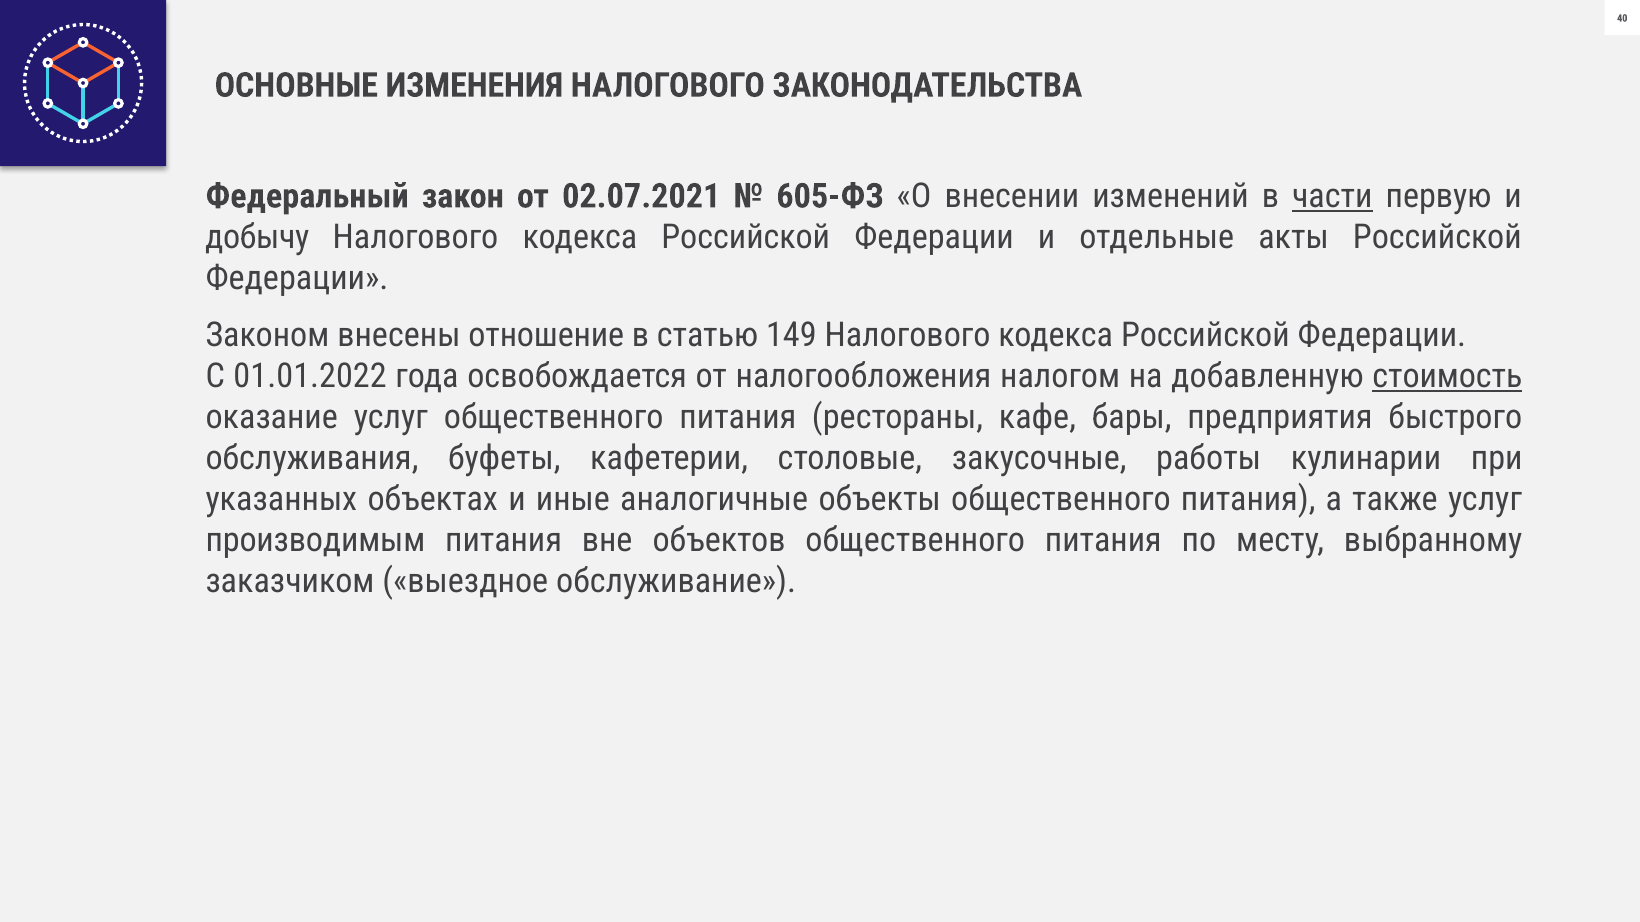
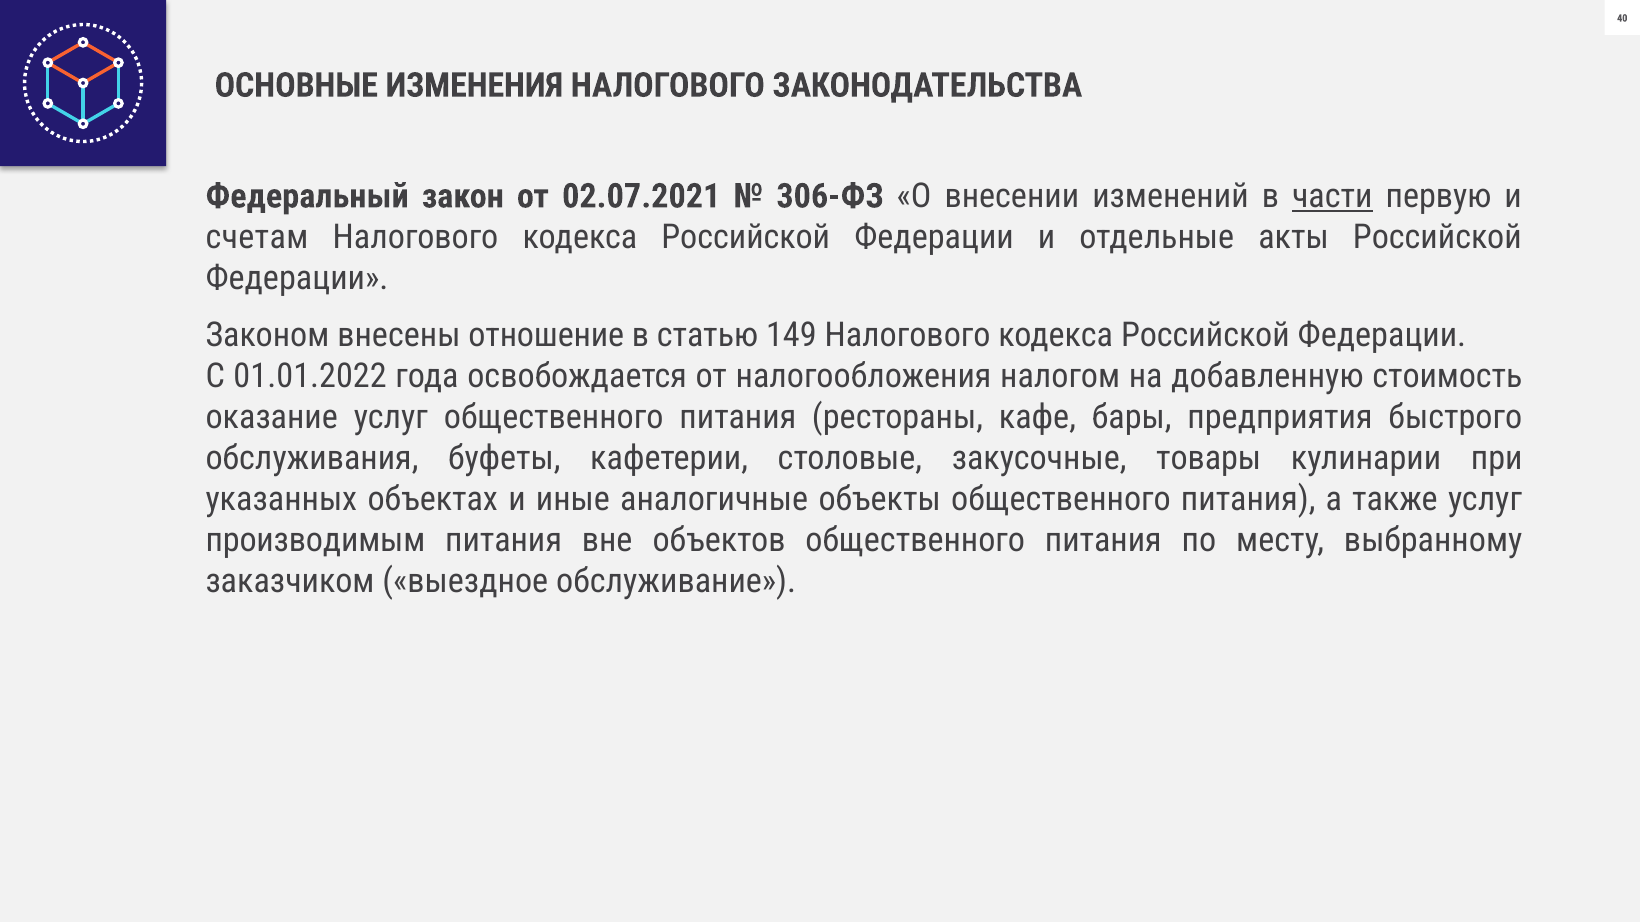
605-ФЗ: 605-ФЗ -> 306-ФЗ (830, 196)
добычу: добычу -> счетам (257, 237)
стоимость underline: present -> none (1447, 376)
работы: работы -> товары (1209, 458)
